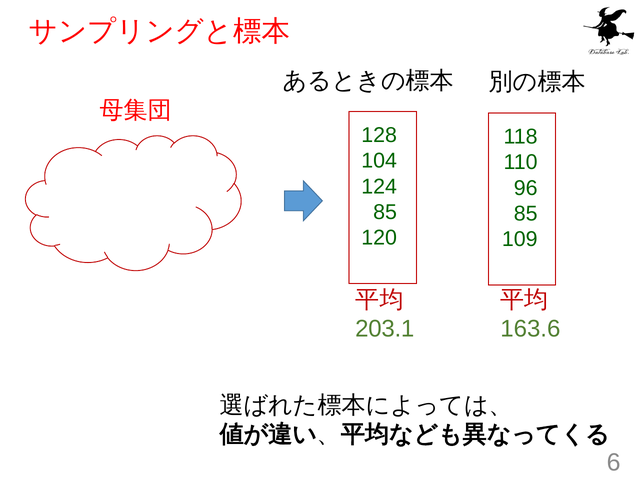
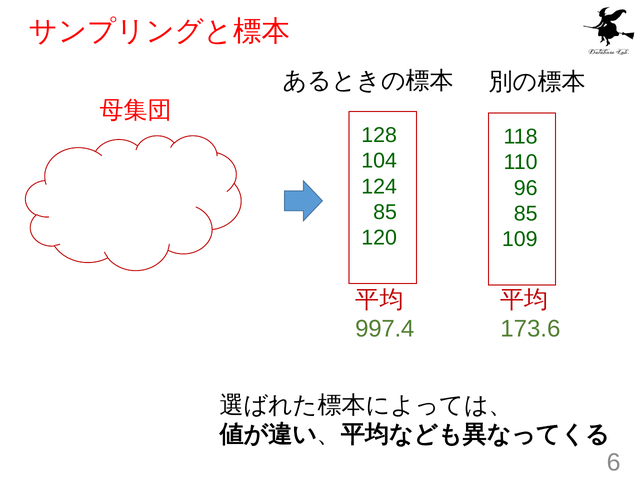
203.1: 203.1 -> 997.4 (385, 329)
163.6: 163.6 -> 173.6 (530, 329)
